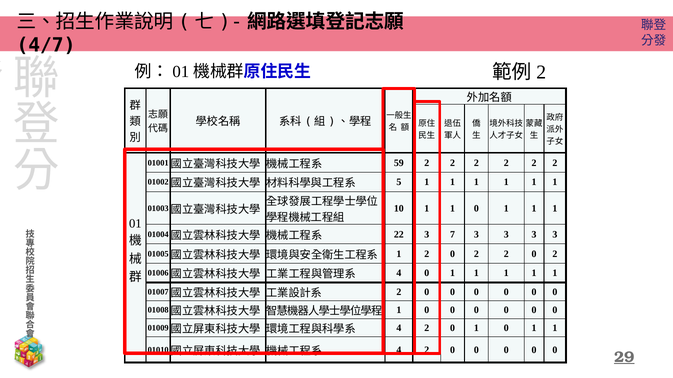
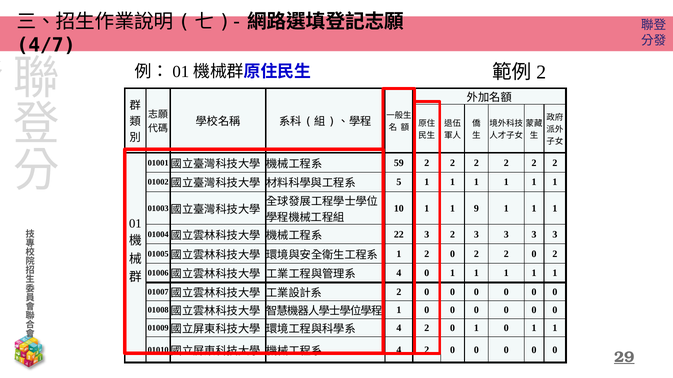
1 1 0: 0 -> 9 (476, 209)
3 7: 7 -> 2 (453, 235)
